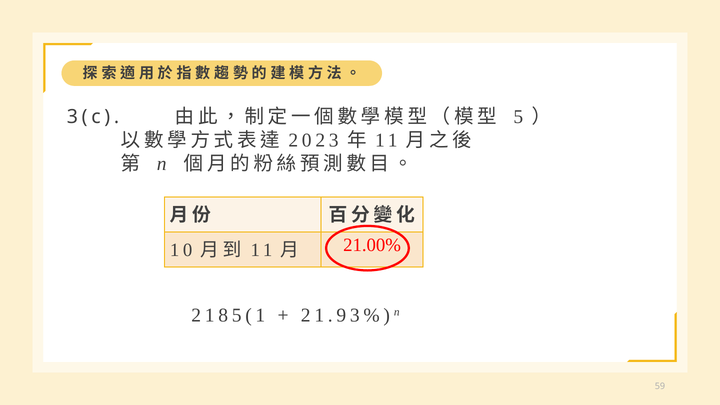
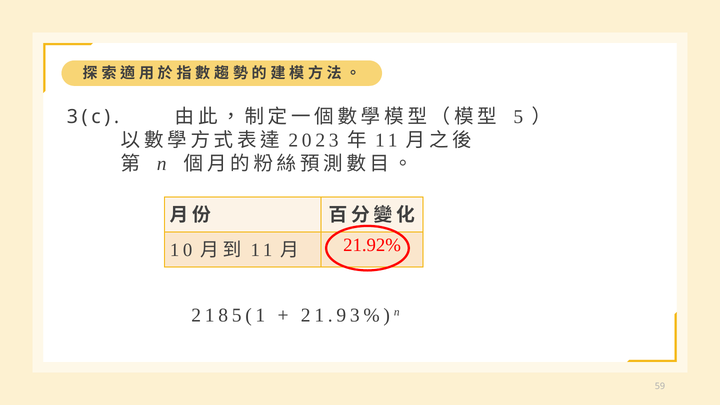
21.00%: 21.00% -> 21.92% (372, 245)
